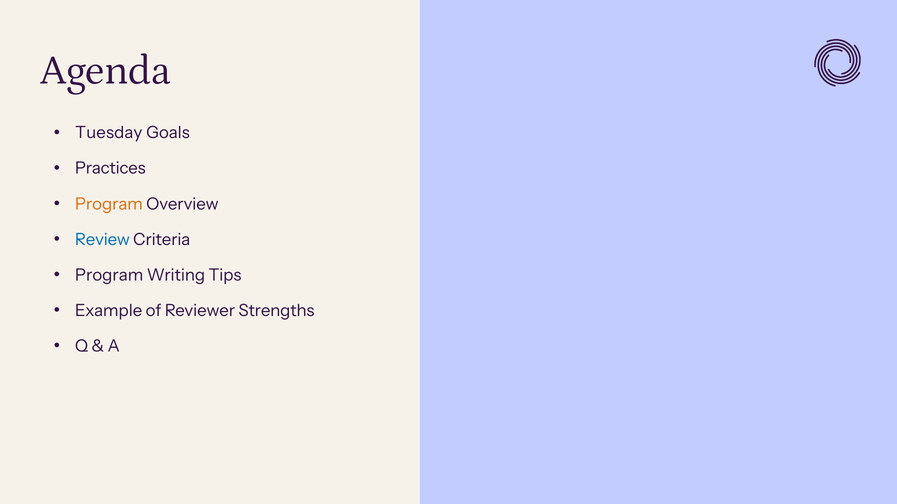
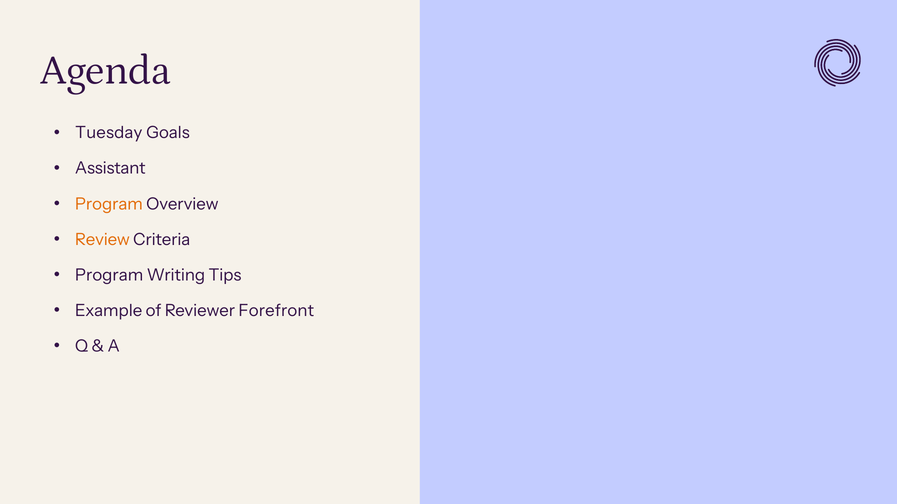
Practices: Practices -> Assistant (110, 169)
Review colour: blue -> orange (102, 240)
Strengths: Strengths -> Forefront (276, 311)
